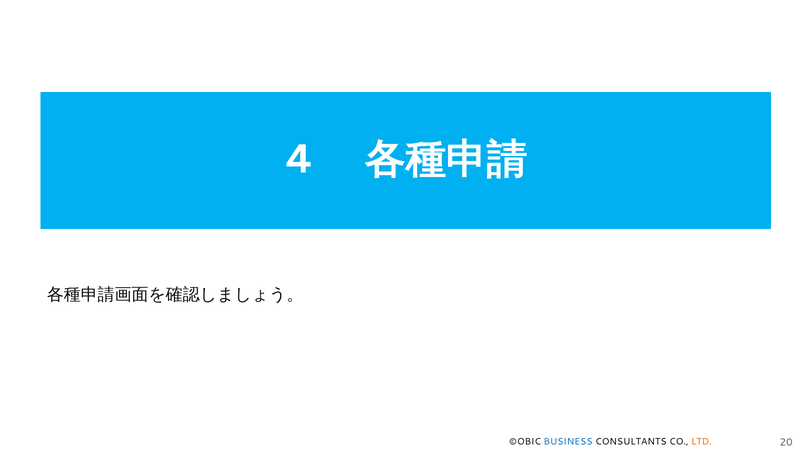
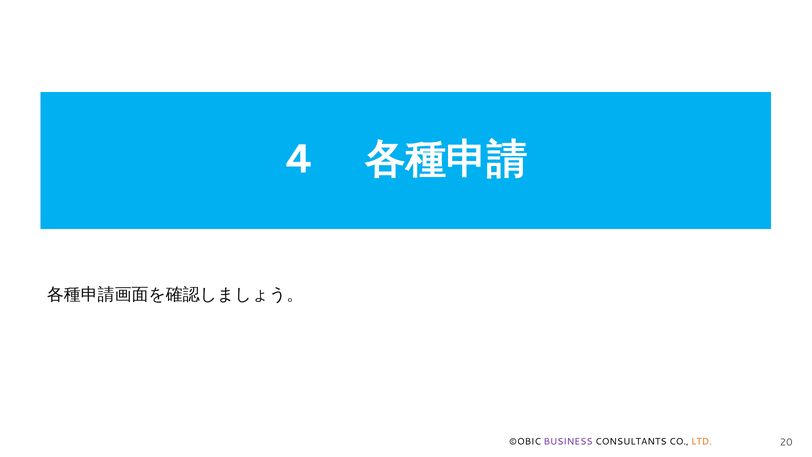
BUSINESS colour: blue -> purple (568, 442)
